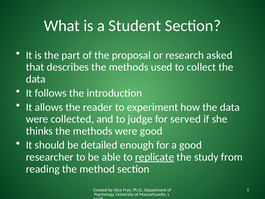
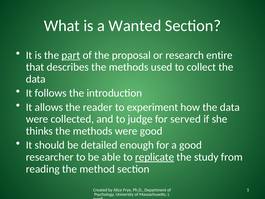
Student: Student -> Wanted (135, 26)
part underline: none -> present (71, 55)
asked: asked -> entire (219, 55)
